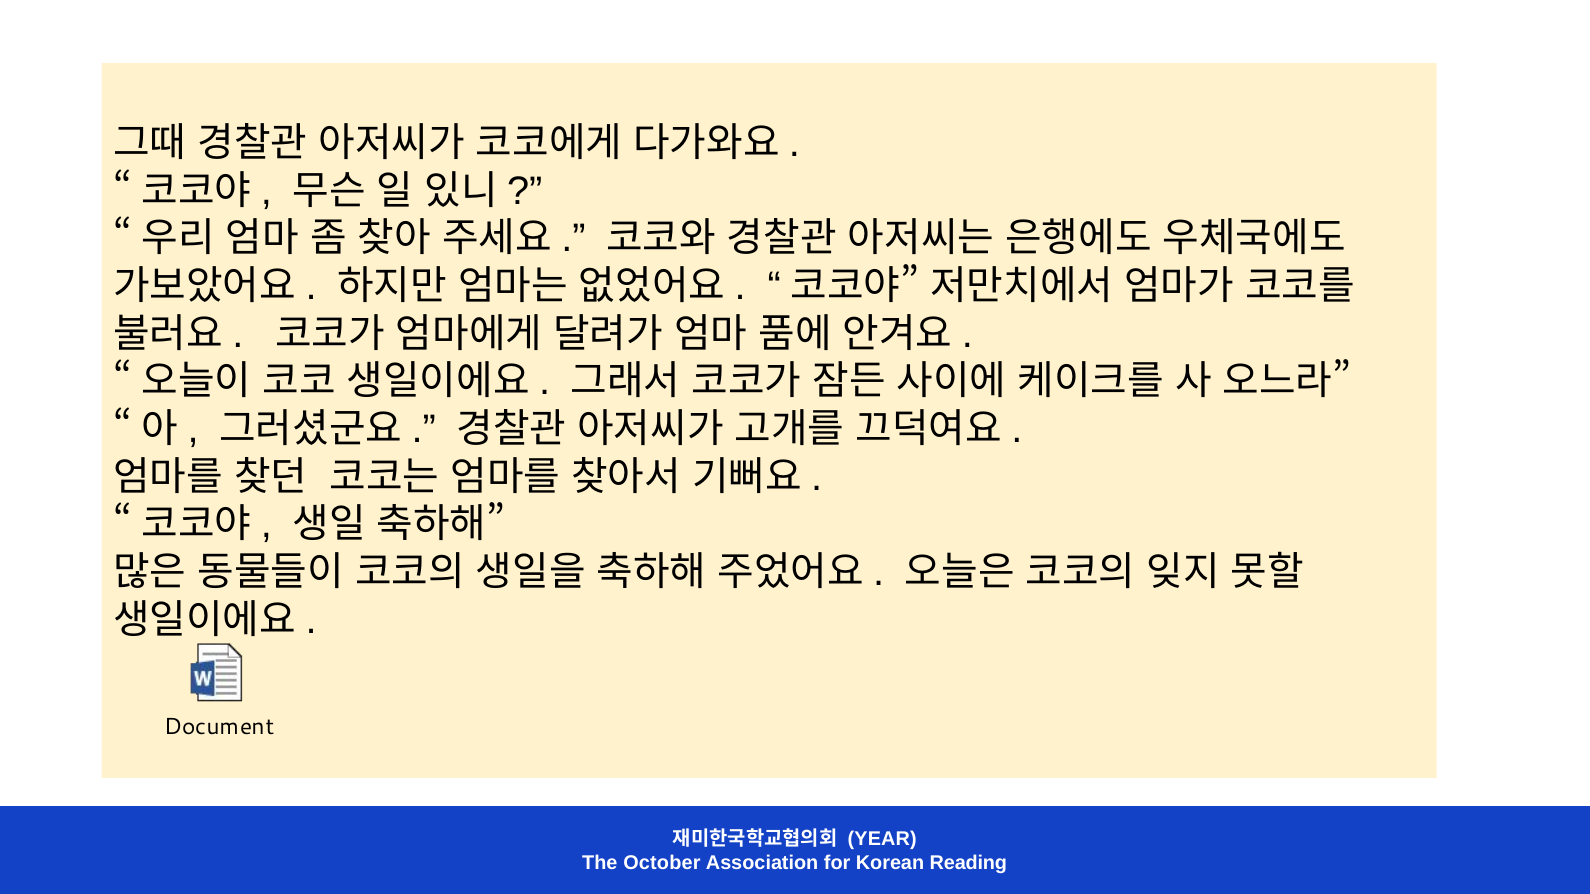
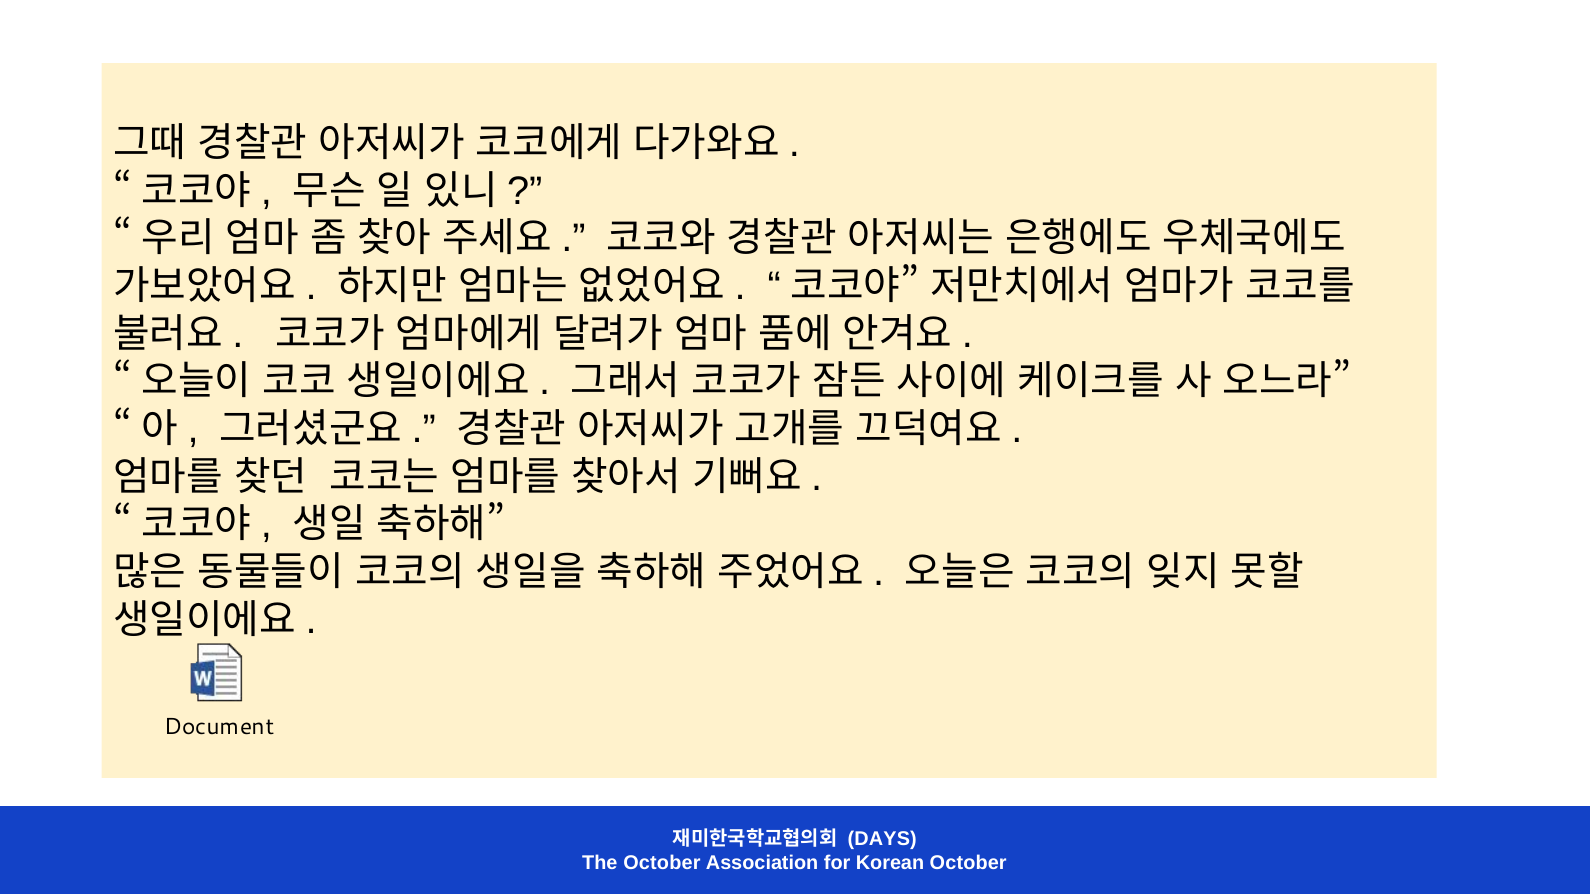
YEAR: YEAR -> DAYS (882, 840)
Korean Reading: Reading -> October (968, 864)
